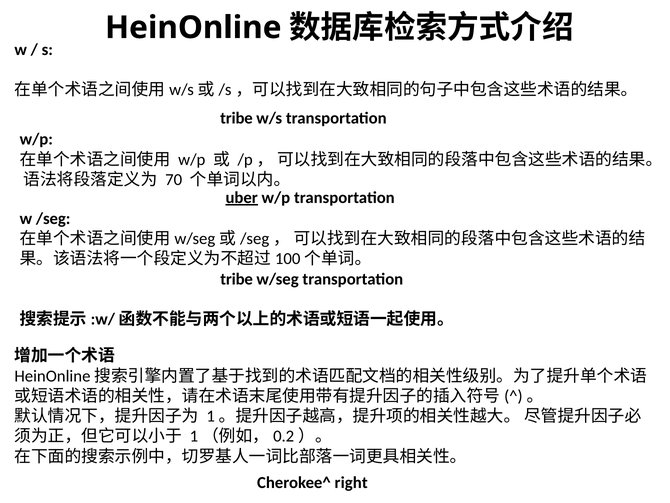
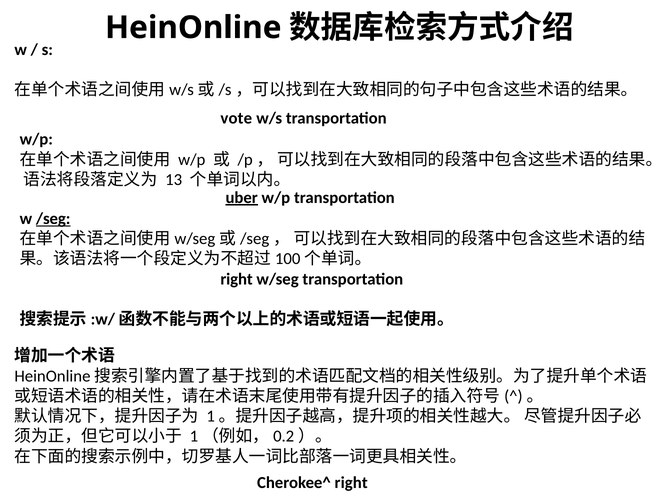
tribe: tribe -> vote (236, 118)
70: 70 -> 13 (174, 179)
/seg underline: none -> present (53, 218)
tribe: tribe -> right (237, 279)
